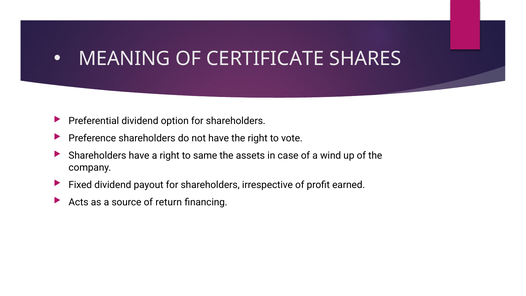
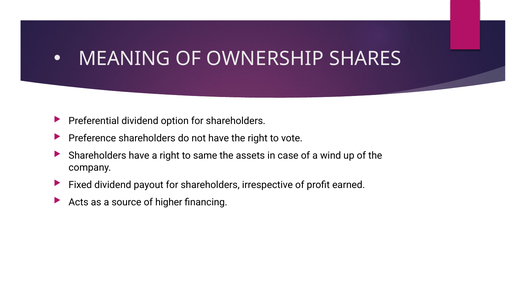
CERTIFICATE: CERTIFICATE -> OWNERSHIP (265, 59)
return: return -> higher (169, 202)
